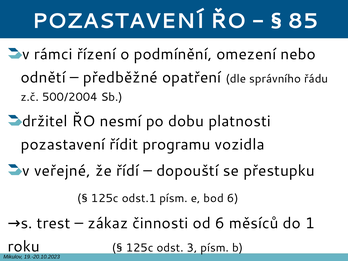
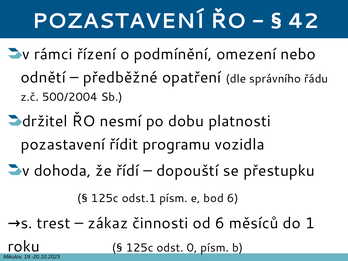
85: 85 -> 42 (303, 21)
veřejné: veřejné -> dohoda (63, 171)
3: 3 -> 0 (192, 248)
